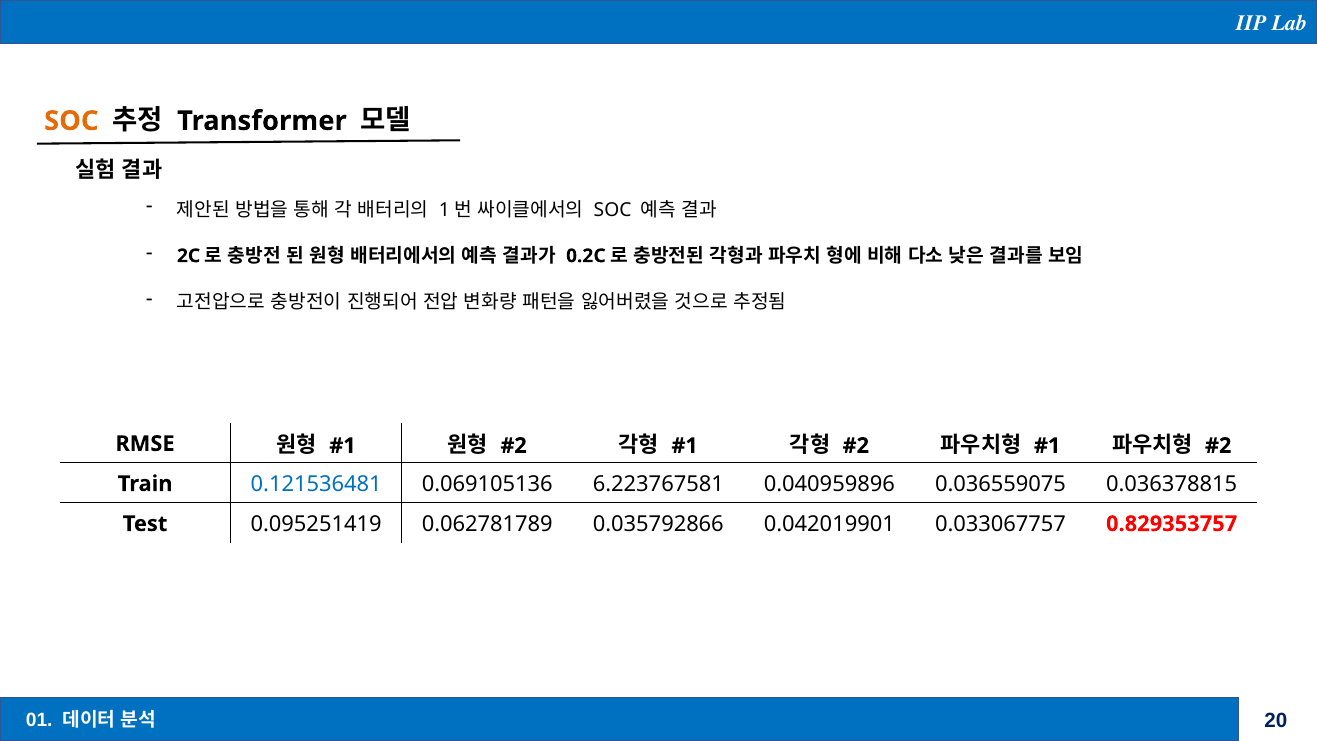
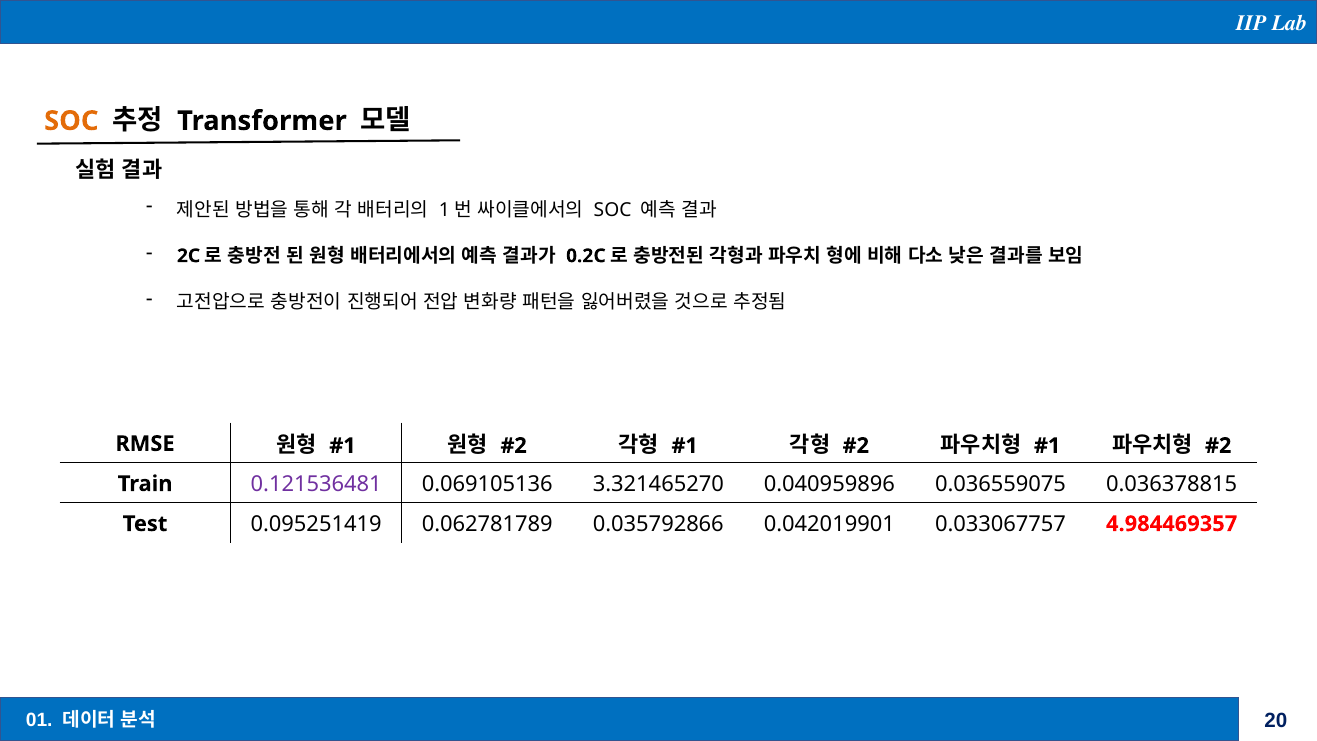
0.121536481 colour: blue -> purple (316, 484)
6.223767581: 6.223767581 -> 3.321465270 (658, 484)
0.829353757: 0.829353757 -> 4.984469357 (1172, 524)
